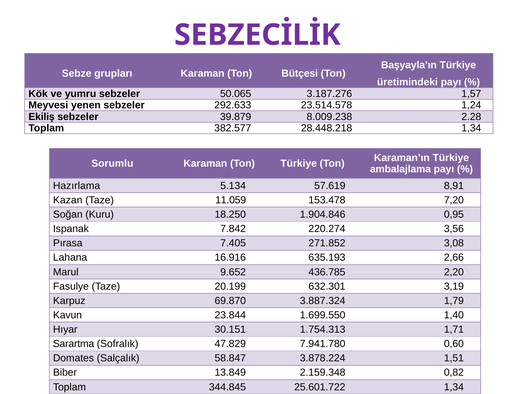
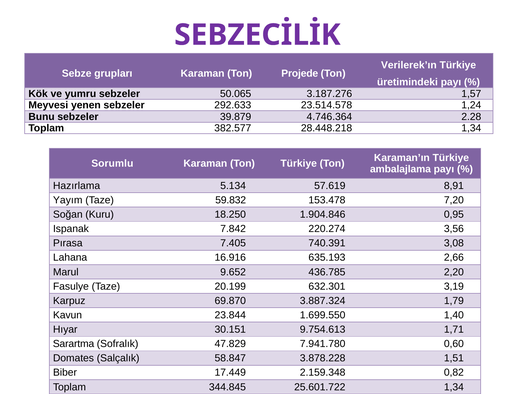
Başyayla’ın: Başyayla’ın -> Verilerek’ın (409, 65)
Bütçesi: Bütçesi -> Projede (300, 74)
Ekiliş: Ekiliş -> Bunu (42, 117)
8.009.238: 8.009.238 -> 4.746.364 (329, 117)
Kazan: Kazan -> Yayım (68, 200)
11.059: 11.059 -> 59.832 (231, 200)
271.852: 271.852 -> 740.391 (327, 244)
1.754.313: 1.754.313 -> 9.754.613 (323, 330)
3.878.224: 3.878.224 -> 3.878.228 (323, 359)
13.849: 13.849 -> 17.449 (230, 373)
